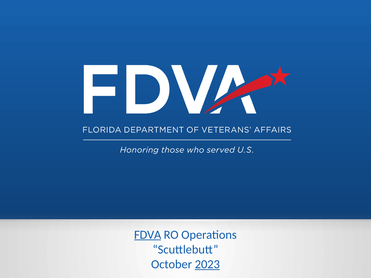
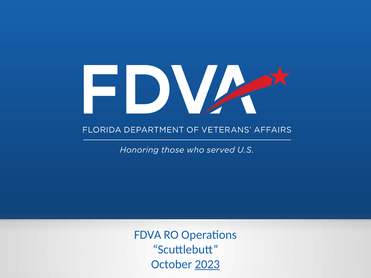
FDVA underline: present -> none (148, 235)
